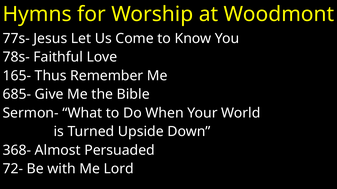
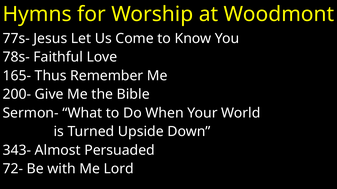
685-: 685- -> 200- (17, 95)
368-: 368- -> 343- (17, 151)
